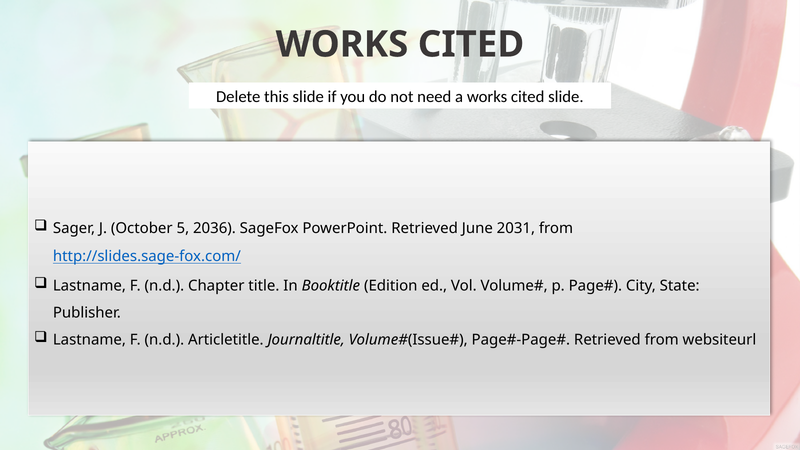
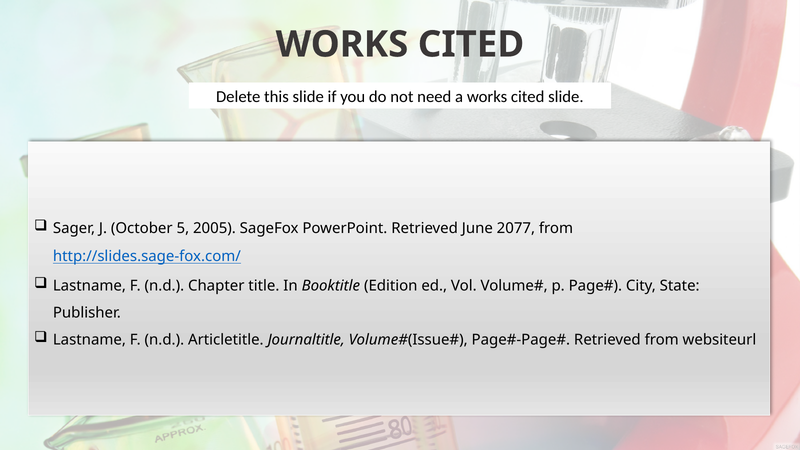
2036: 2036 -> 2005 (214, 228)
2031: 2031 -> 2077 (516, 228)
